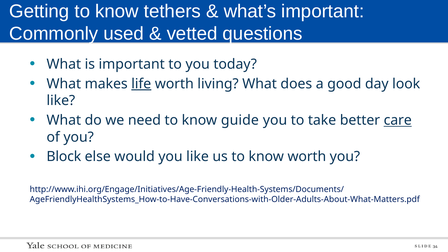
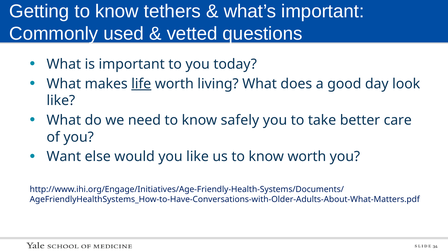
guide: guide -> safely (240, 120)
care underline: present -> none (398, 120)
Block: Block -> Want (64, 157)
